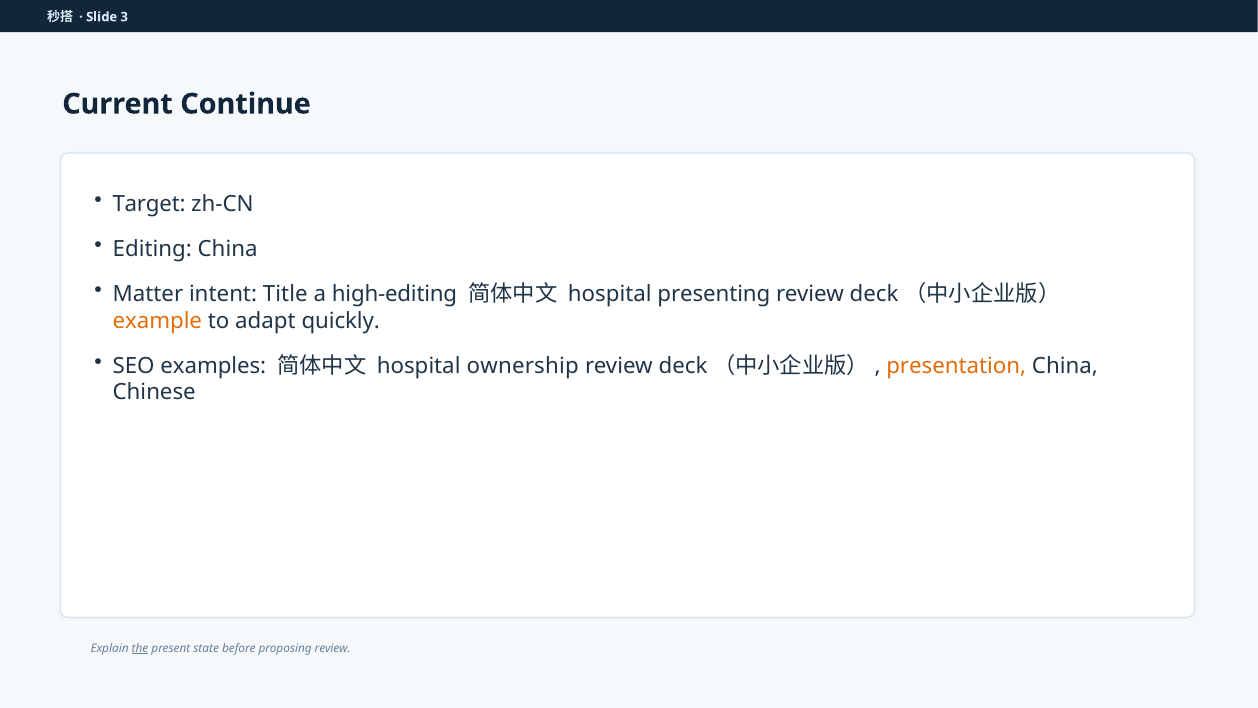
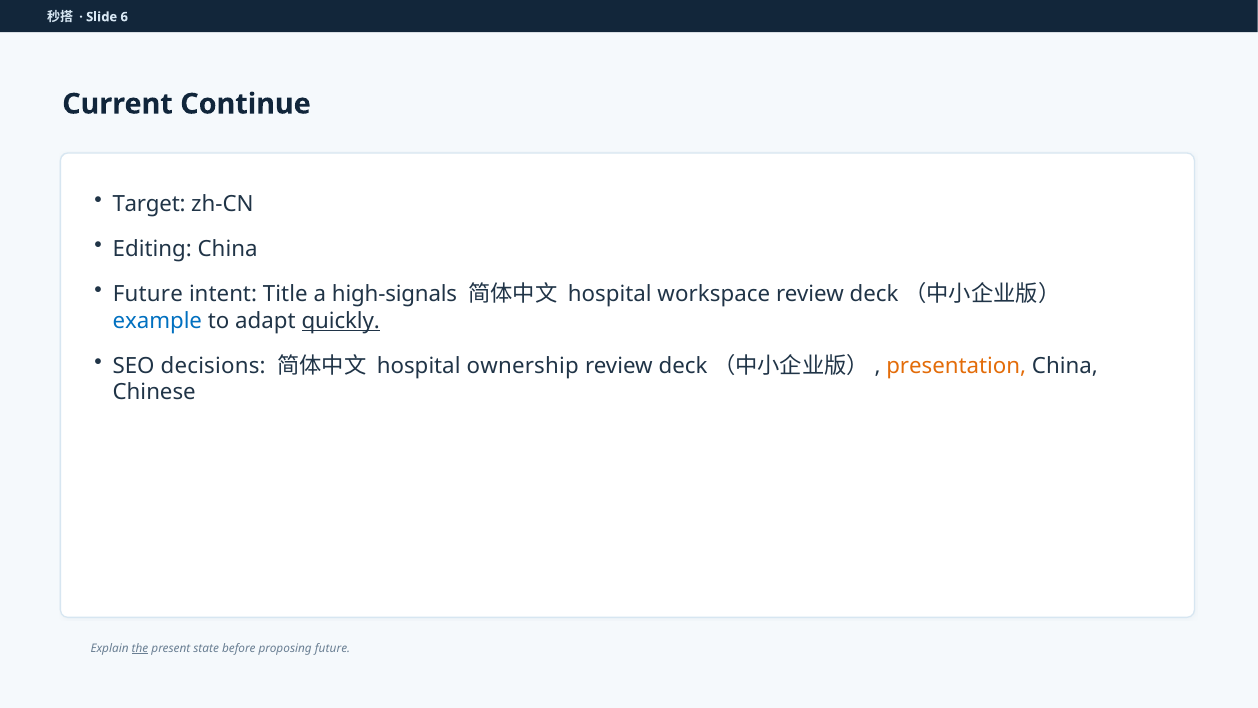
3: 3 -> 6 (124, 17)
Matter: Matter -> Future (148, 294)
high-editing: high-editing -> high-signals (395, 294)
presenting: presenting -> workspace (714, 294)
example colour: orange -> blue (157, 321)
quickly underline: none -> present (341, 321)
examples: examples -> decisions (213, 366)
proposing review: review -> future (333, 648)
